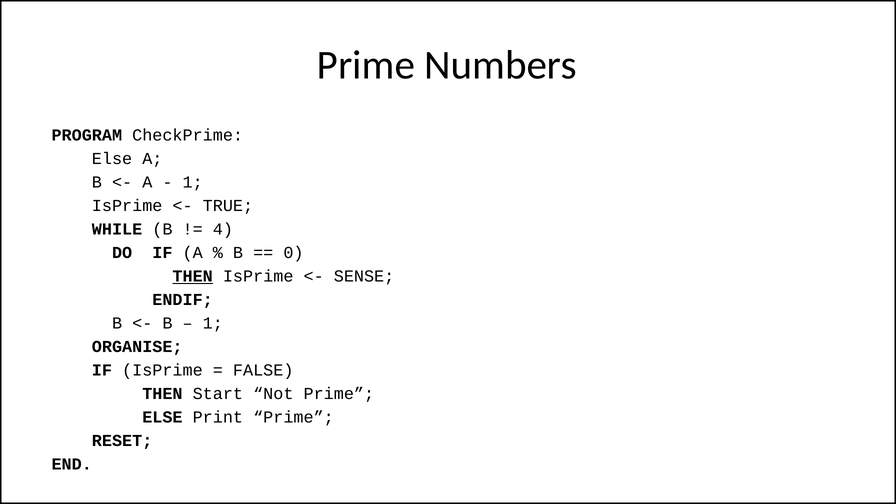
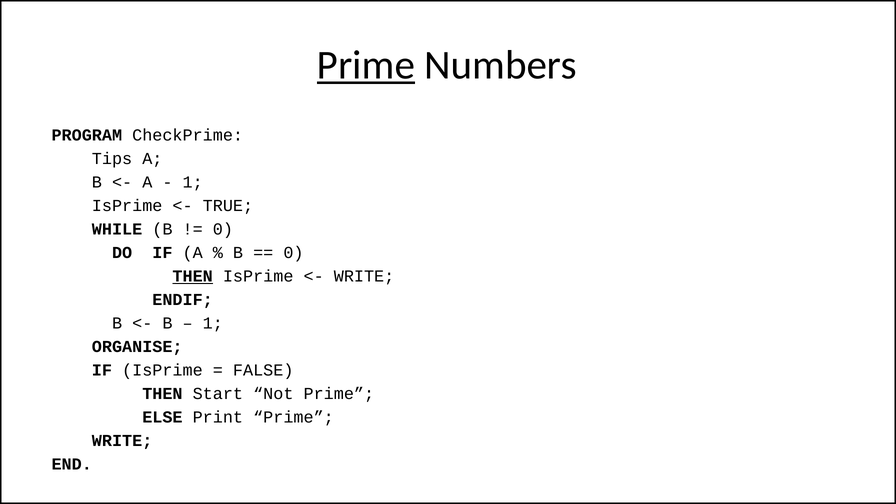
Prime underline: none -> present (366, 65)
Else: Else -> Tips (112, 159)
4: 4 -> 0 (223, 229)
SENSE: SENSE -> WRITE (364, 276)
RESET: RESET -> WRITE (122, 441)
